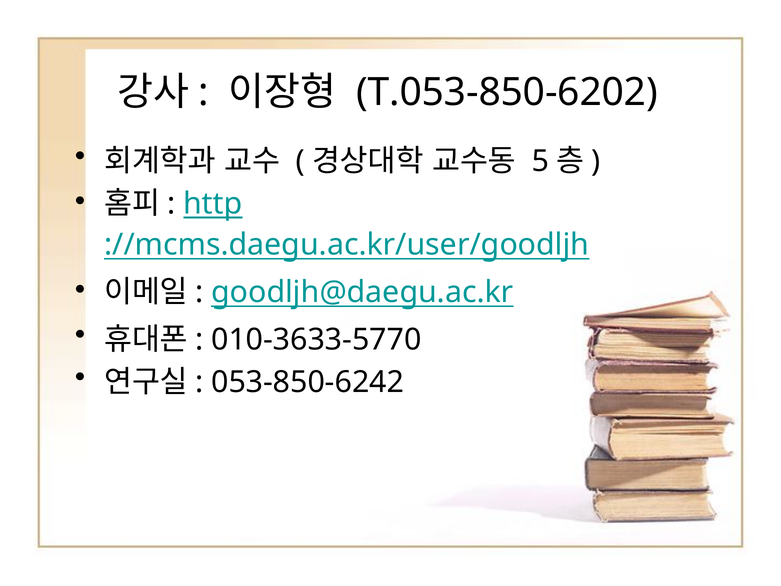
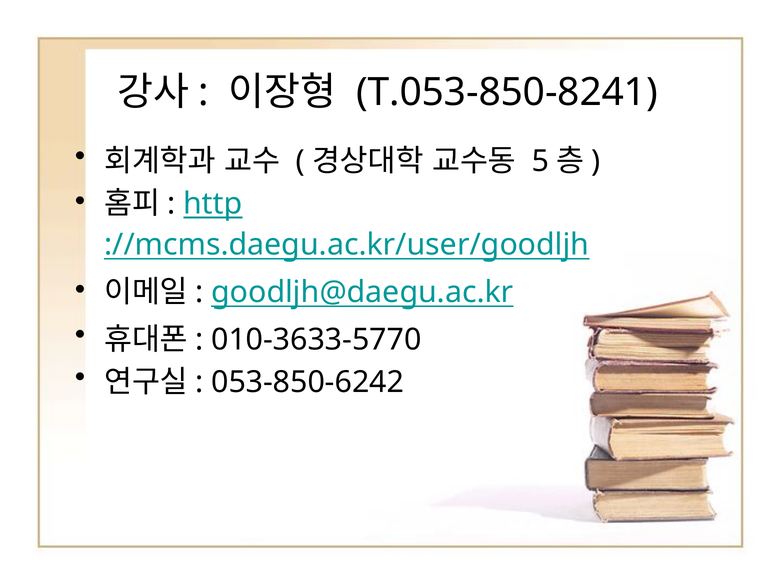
T.053-850-6202: T.053-850-6202 -> T.053-850-8241 (507, 93)
